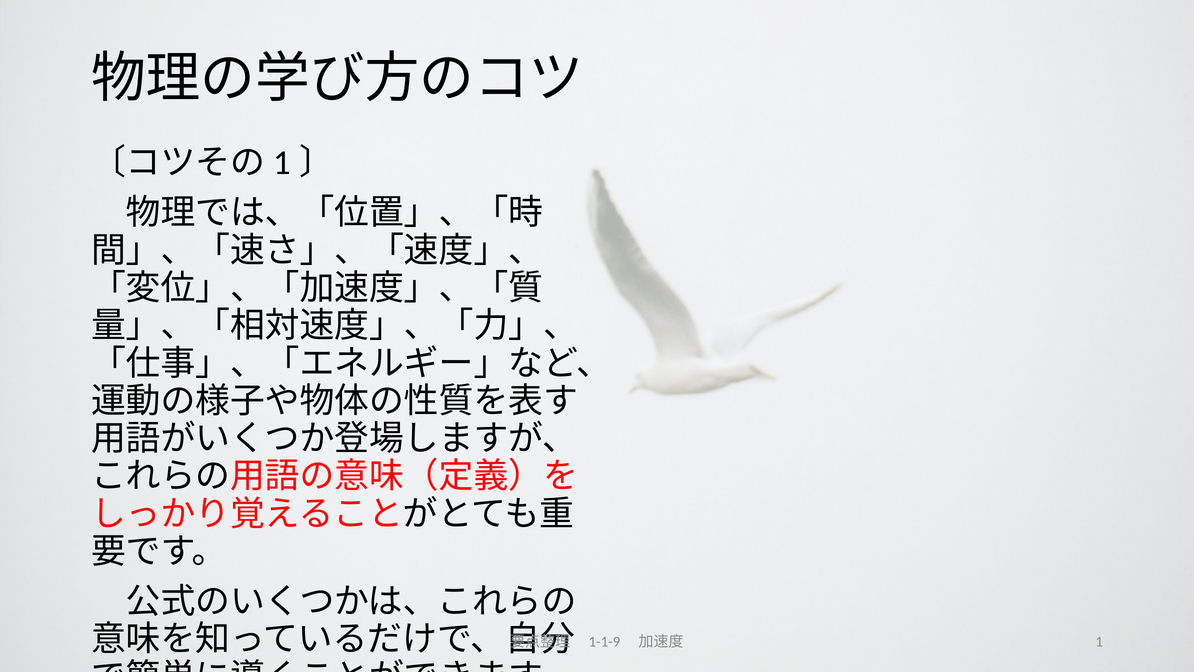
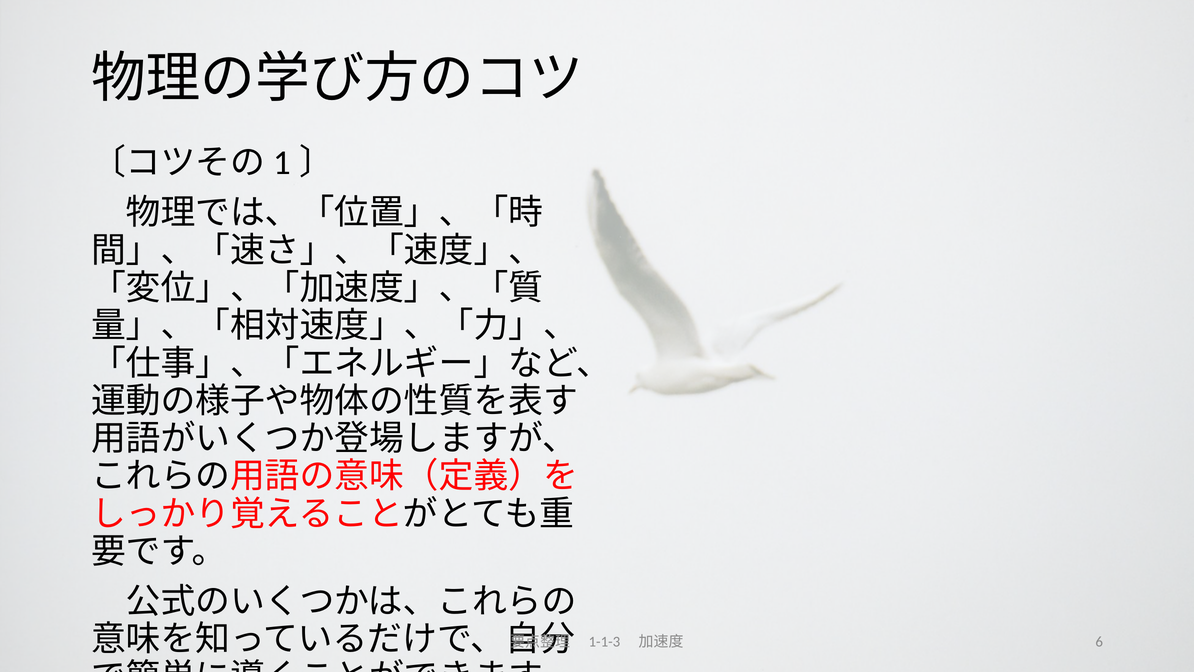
1-1-9: 1-1-9 -> 1-1-3 (604, 641)
1: 1 -> 6 (1099, 641)
